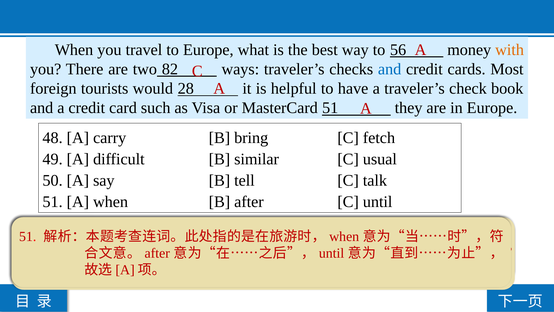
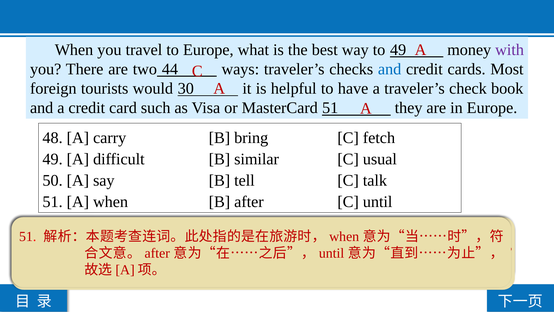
to 56: 56 -> 49 (398, 50)
with colour: orange -> purple (510, 50)
82: 82 -> 44 (170, 69)
28: 28 -> 30 (186, 88)
